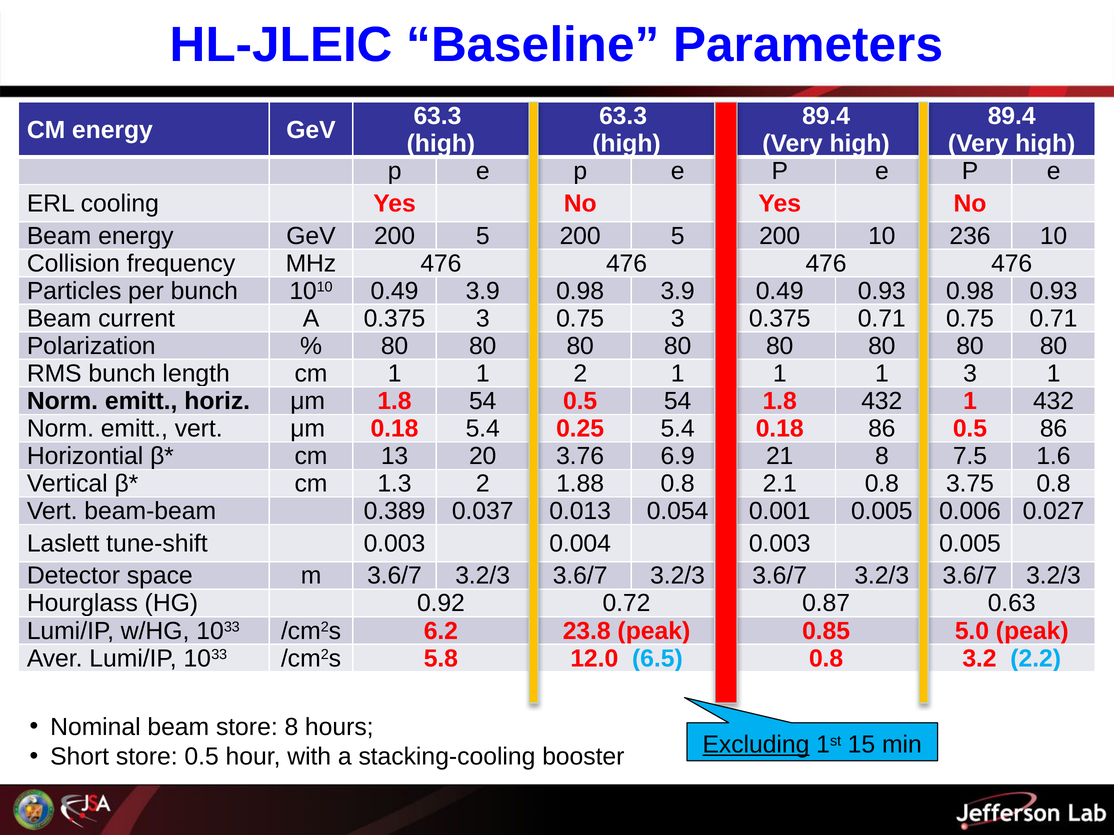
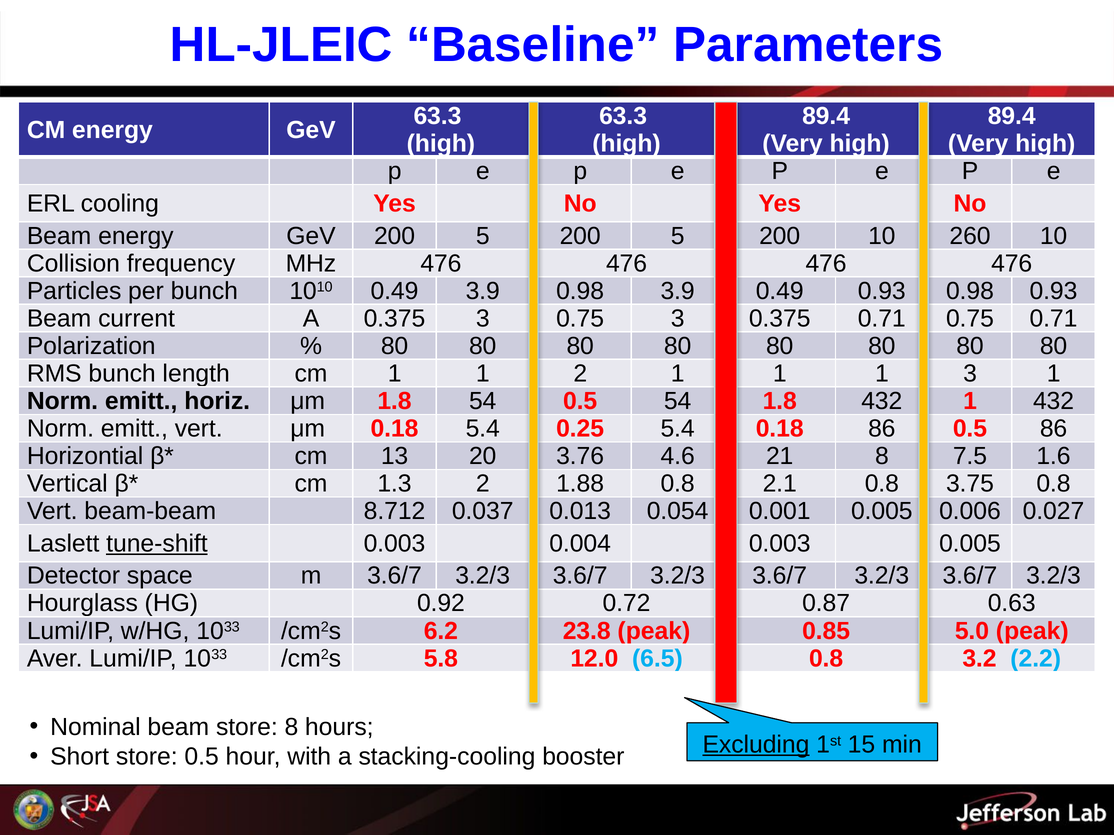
236: 236 -> 260 (970, 236)
6.9: 6.9 -> 4.6 (678, 456)
0.389: 0.389 -> 8.712 (395, 511)
tune-shift underline: none -> present (157, 544)
